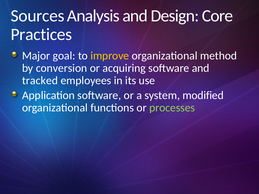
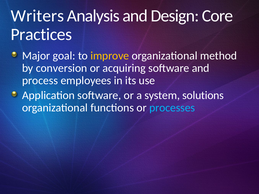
Sources: Sources -> Writers (37, 16)
tracked: tracked -> process (40, 81)
modified: modified -> solutions (203, 95)
processes colour: light green -> light blue (172, 108)
